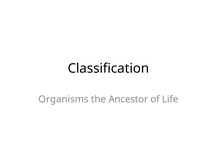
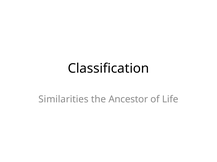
Organisms: Organisms -> Similarities (64, 100)
